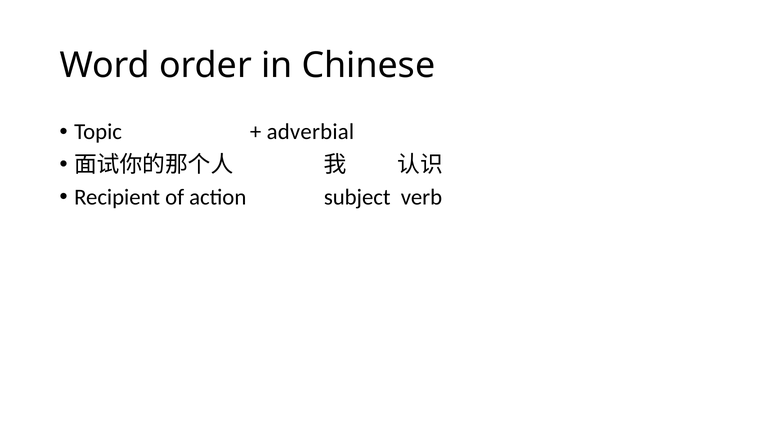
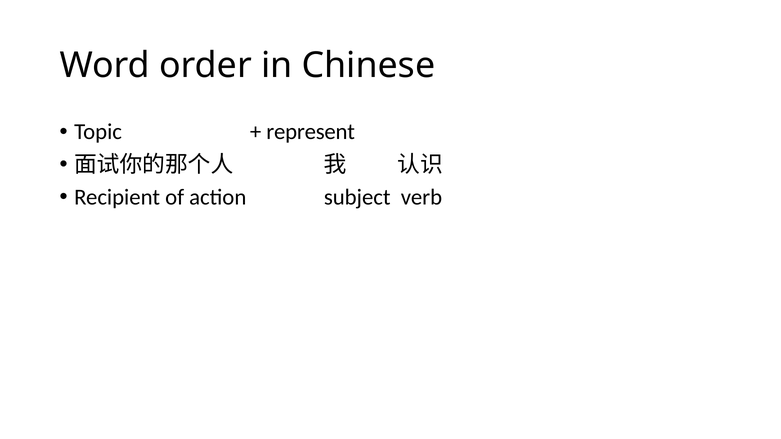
adverbial: adverbial -> represent (311, 132)
